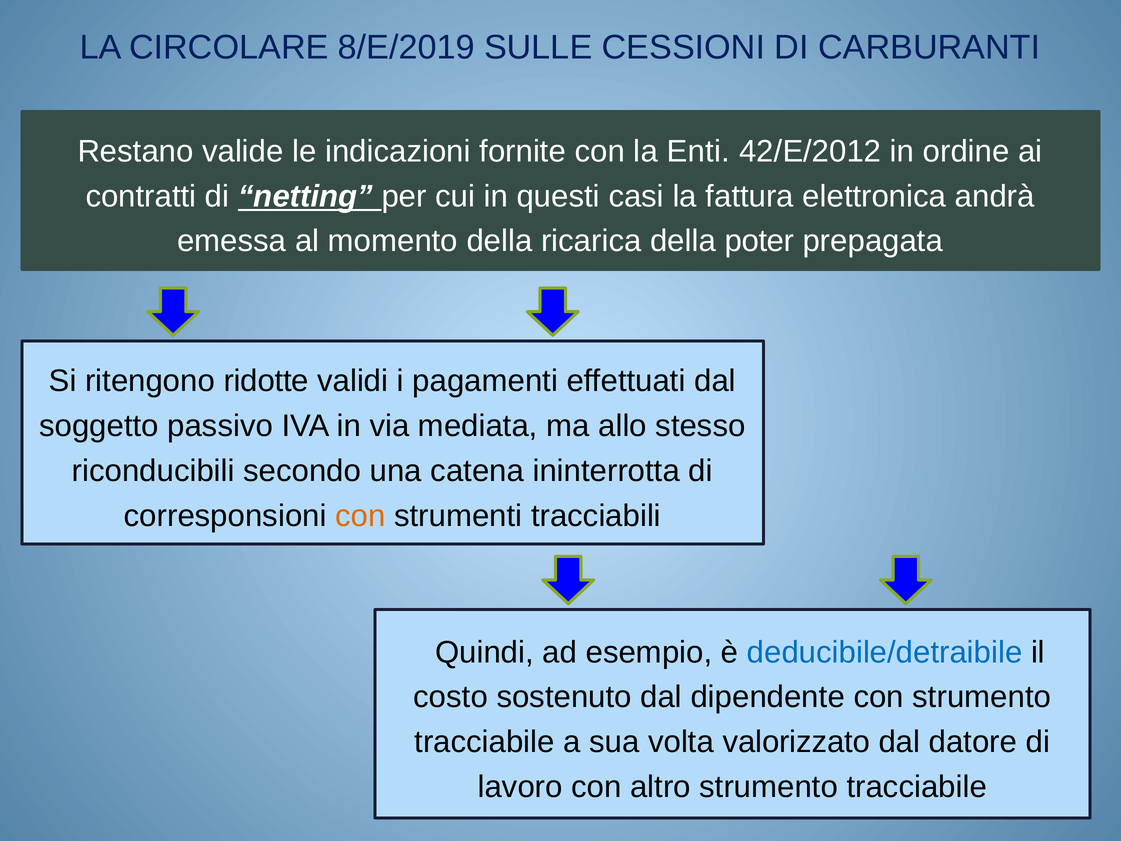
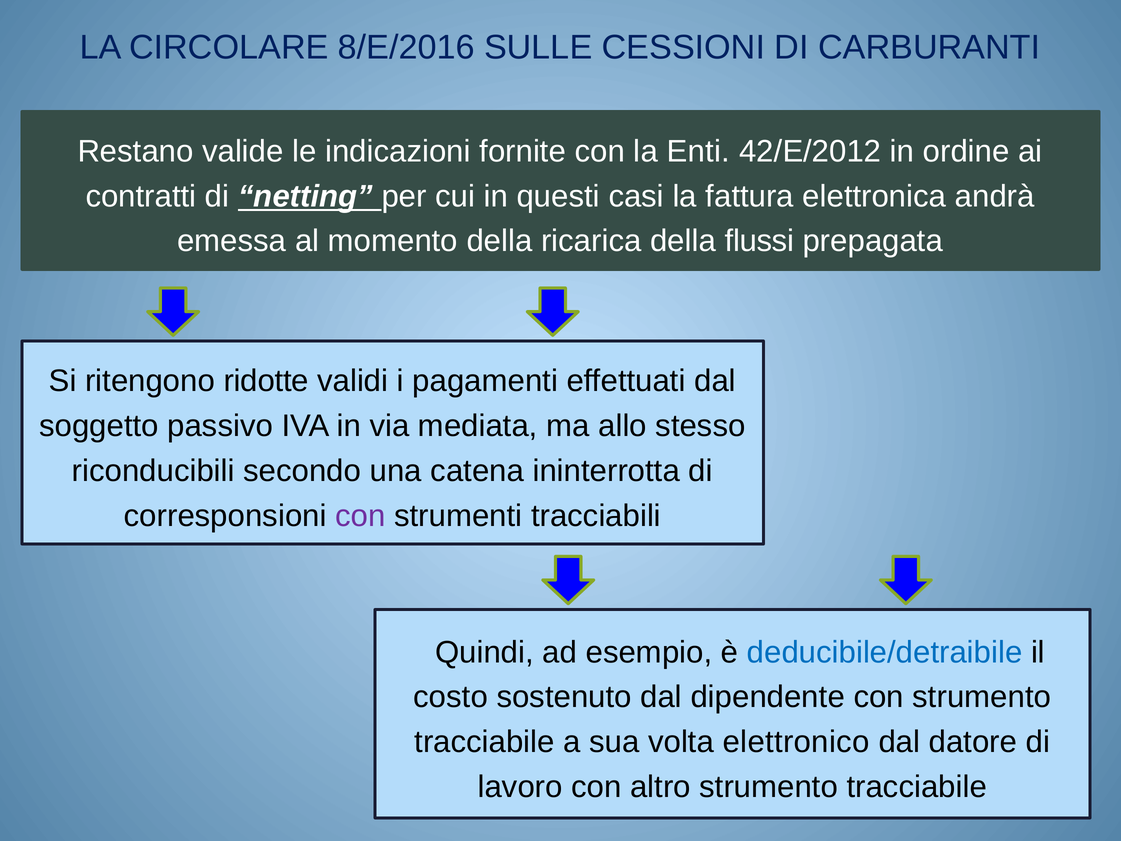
8/E/2019: 8/E/2019 -> 8/E/2016 (406, 47)
poter: poter -> flussi (759, 241)
con colour: orange -> purple (360, 516)
valorizzato: valorizzato -> elettronico (796, 742)
